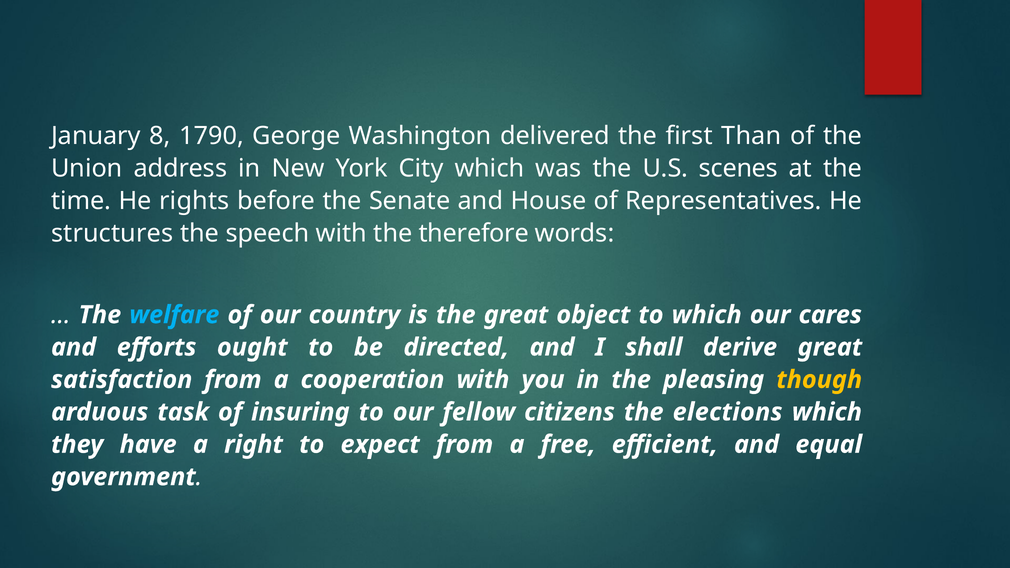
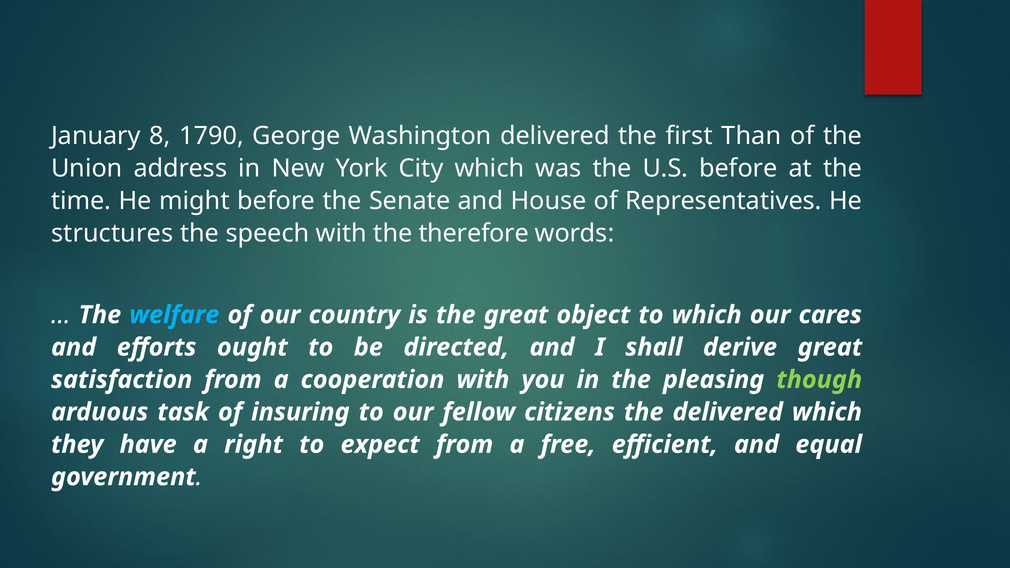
U.S scenes: scenes -> before (738, 168)
rights: rights -> might (194, 201)
though colour: yellow -> light green (819, 380)
the elections: elections -> delivered (728, 412)
